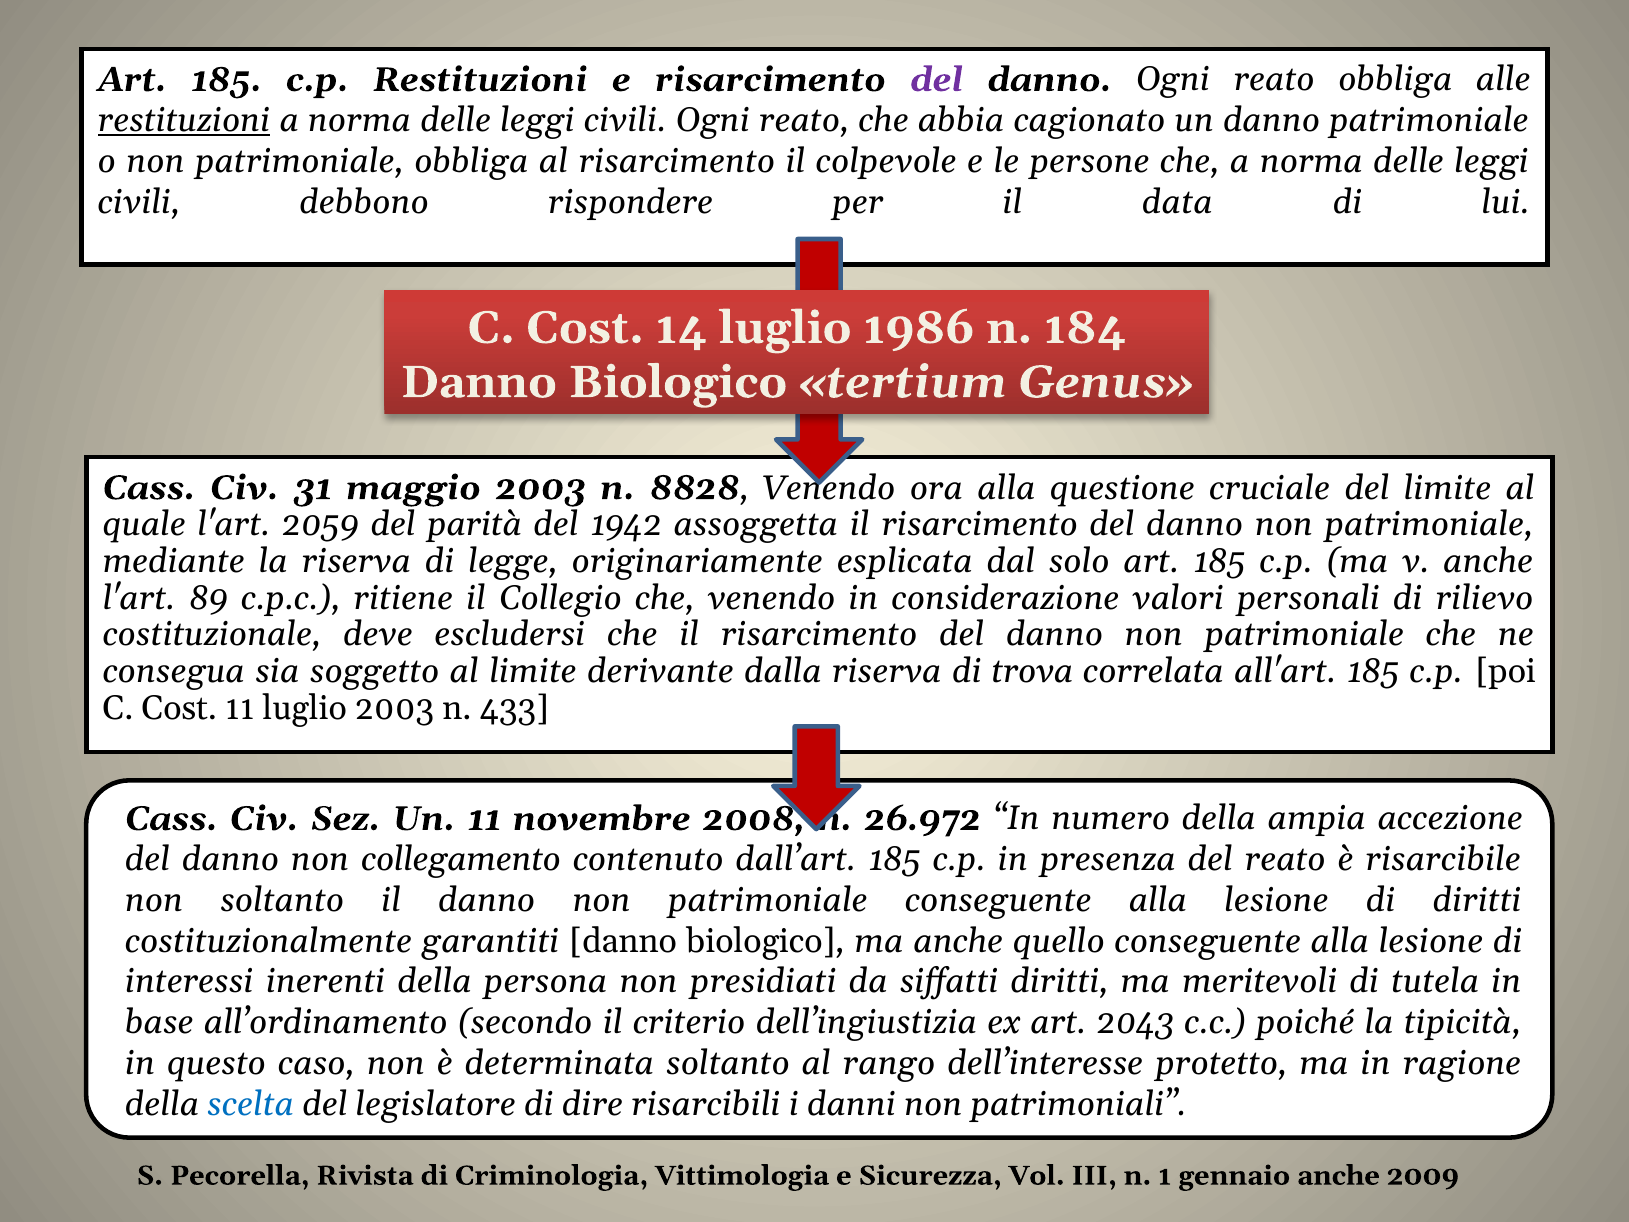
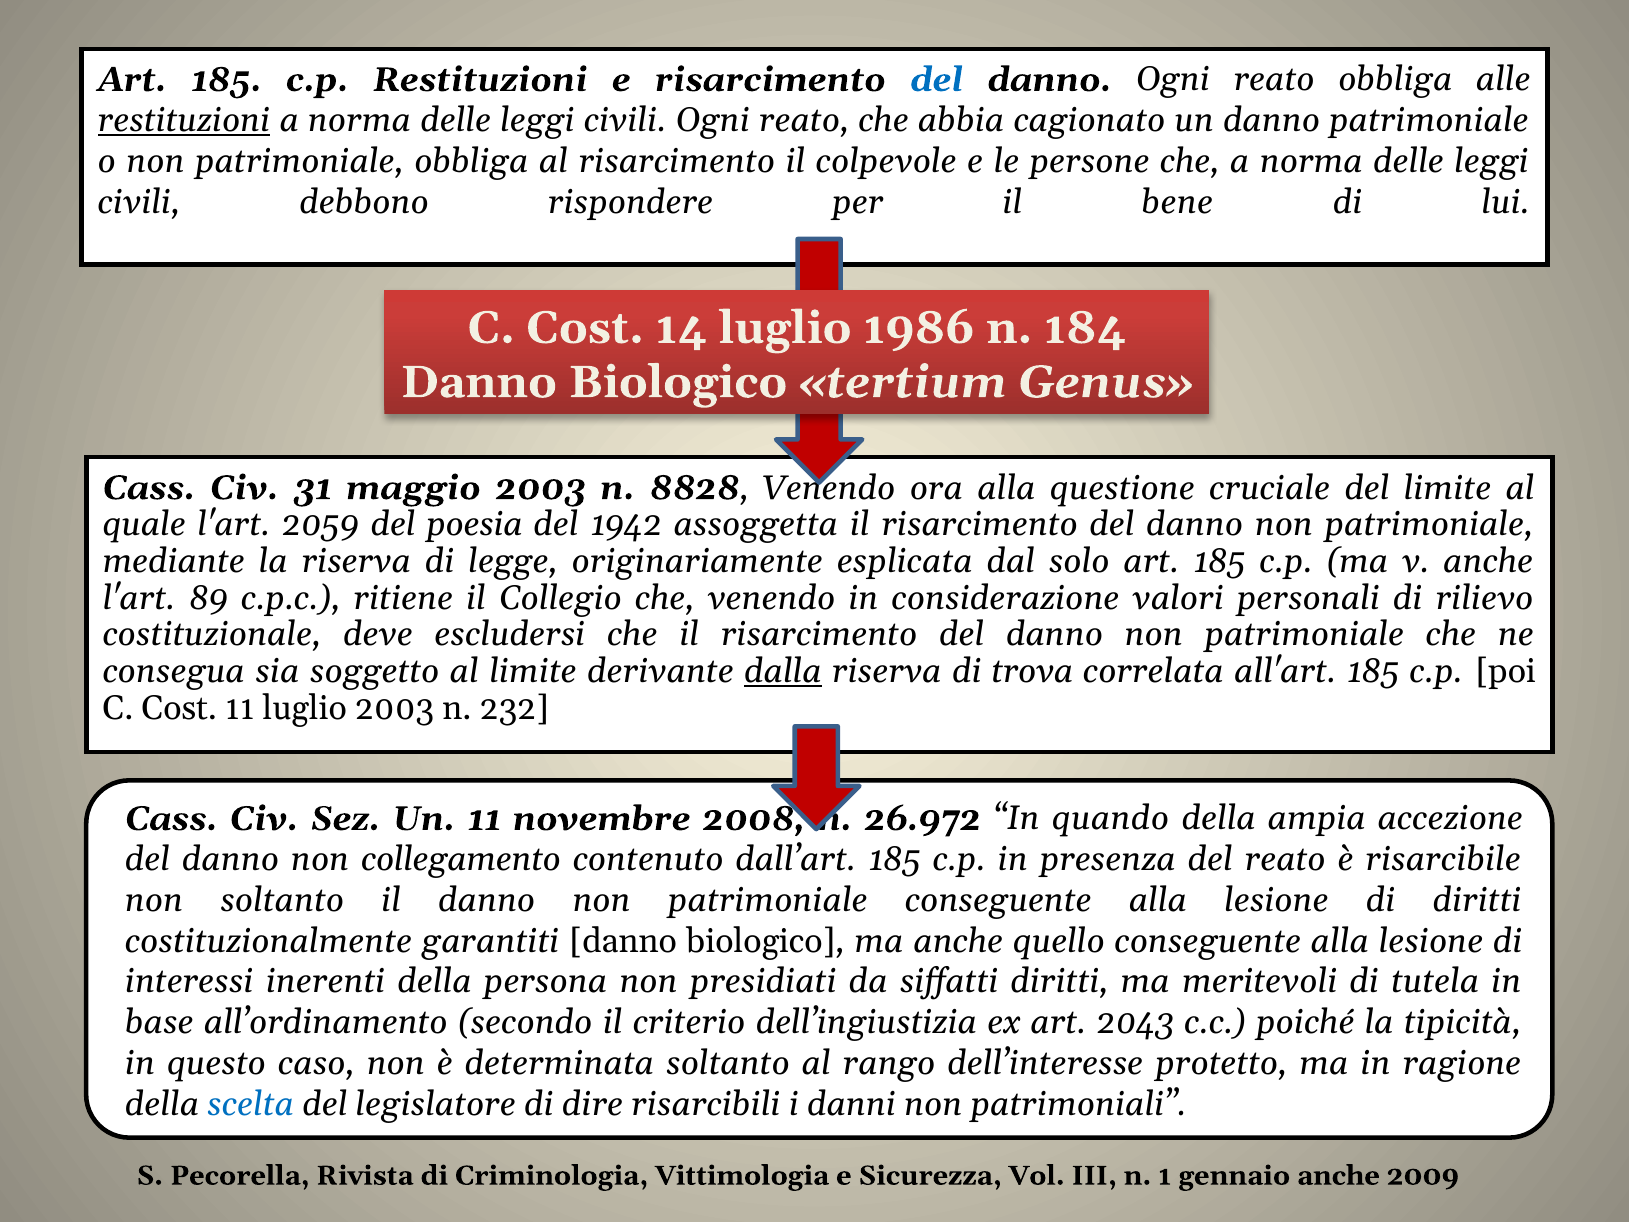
del colour: purple -> blue (937, 80)
data: data -> bene (1177, 202)
parità: parità -> poesia (475, 525)
dalla underline: none -> present (783, 671)
433: 433 -> 232 (514, 708)
numero: numero -> quando (1110, 819)
